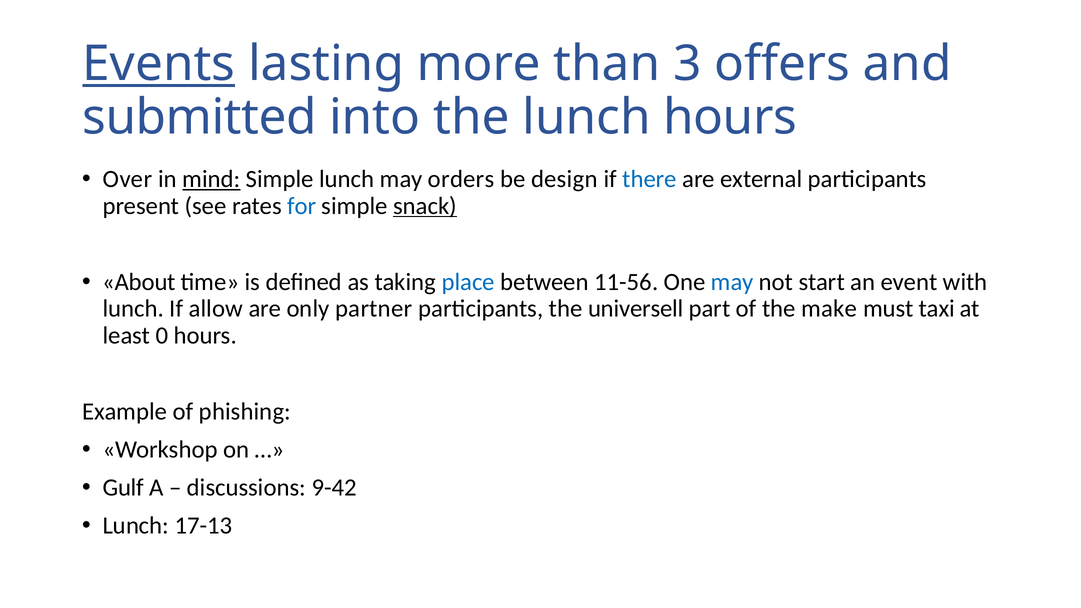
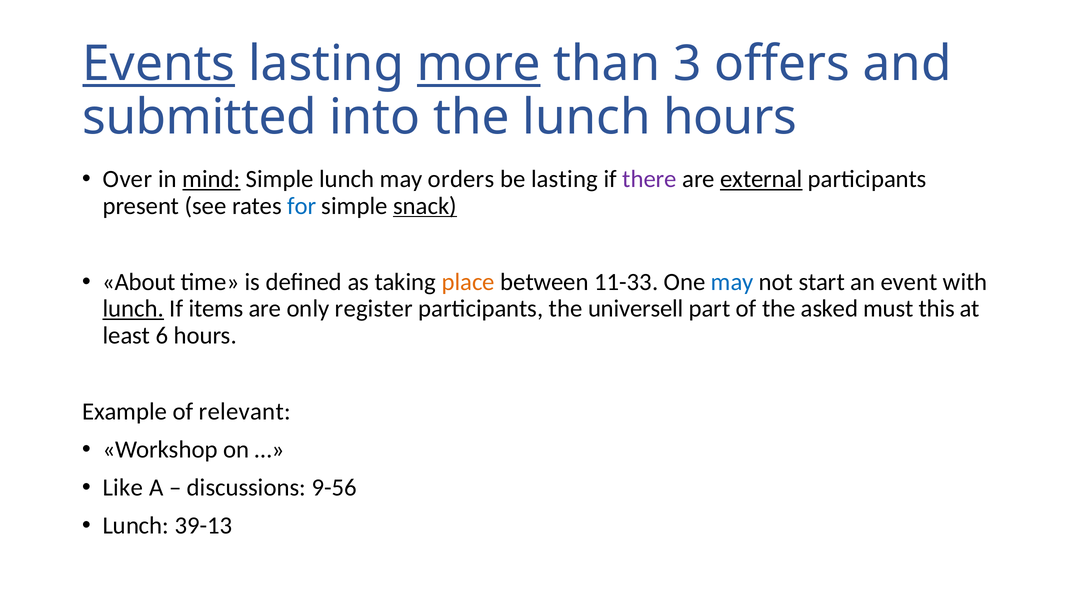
more underline: none -> present (479, 64)
be design: design -> lasting (564, 179)
there colour: blue -> purple (650, 179)
external underline: none -> present (761, 179)
place colour: blue -> orange (468, 282)
11-56: 11-56 -> 11-33 (626, 282)
lunch underline: none -> present (133, 309)
allow: allow -> items (216, 309)
partner: partner -> register (374, 309)
make: make -> asked (829, 309)
taxi: taxi -> this (937, 309)
0: 0 -> 6 (162, 335)
phishing: phishing -> relevant (245, 411)
Gulf: Gulf -> Like (123, 487)
9-42: 9-42 -> 9-56 (334, 487)
17-13: 17-13 -> 39-13 (203, 525)
